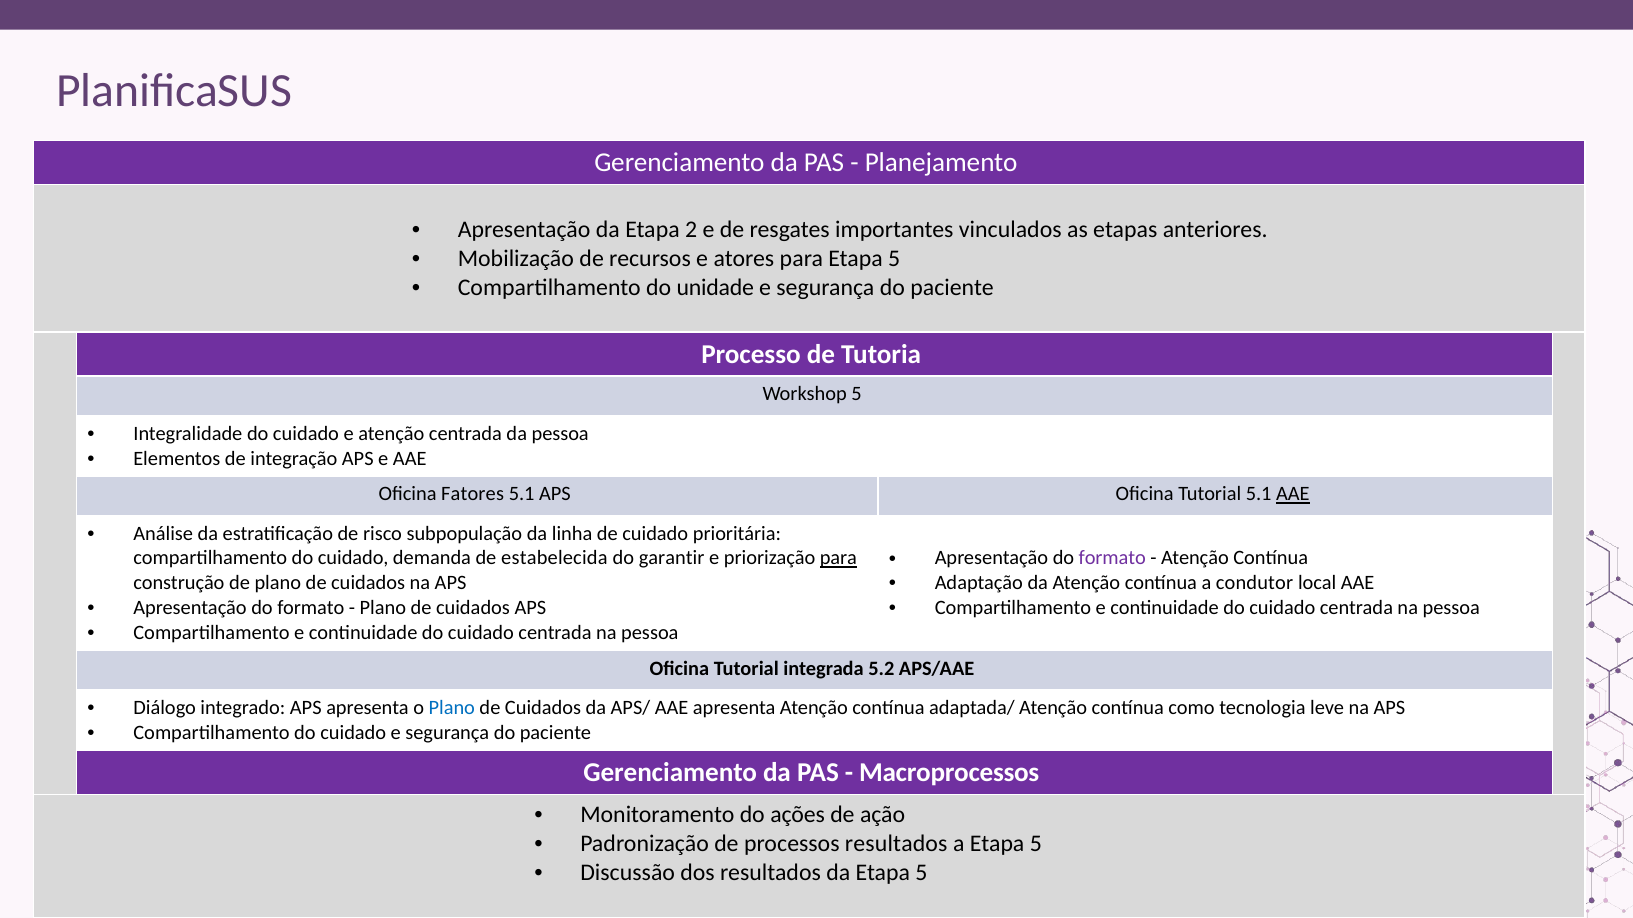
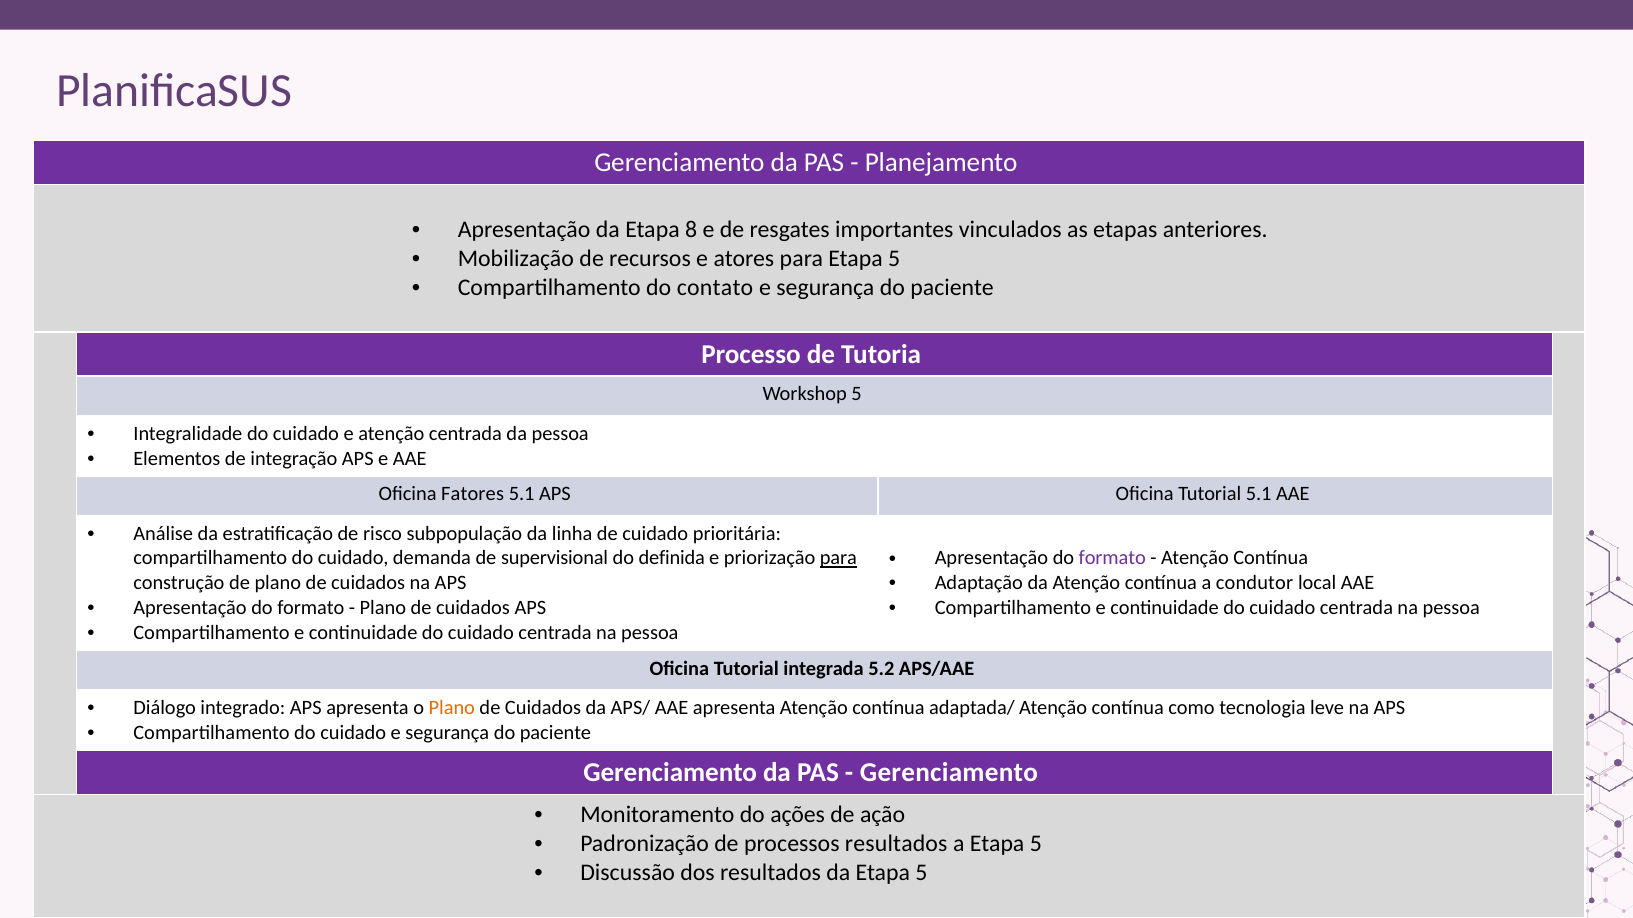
2: 2 -> 8 (691, 230)
unidade: unidade -> contato (715, 288)
AAE underline: present -> none (1293, 494)
estabelecida: estabelecida -> supervisional (555, 559)
garantir: garantir -> definida (672, 559)
Plano colour: blue -> orange (452, 708)
Macroprocessos: Macroprocessos -> Gerenciamento (949, 773)
